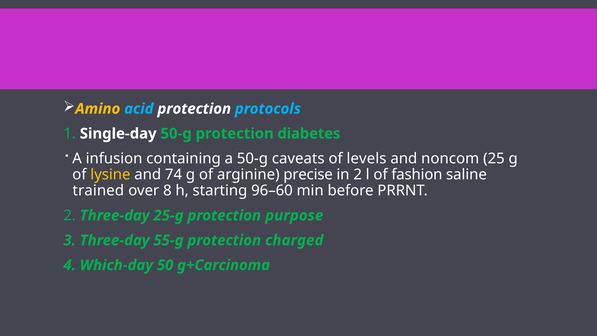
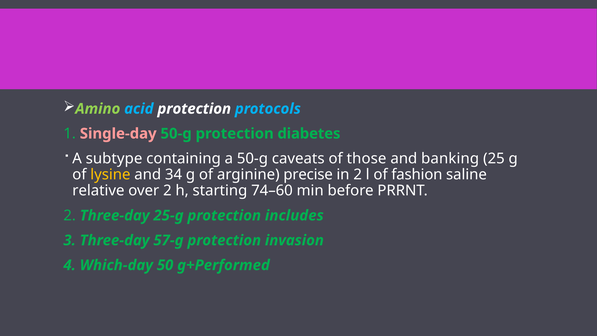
Amino colour: yellow -> light green (98, 109)
Single-day colour: white -> pink (118, 134)
infusion: infusion -> subtype (114, 158)
levels: levels -> those (367, 158)
noncom: noncom -> banking (450, 158)
74: 74 -> 34 (174, 174)
trained: trained -> relative (98, 191)
over 8: 8 -> 2 (167, 191)
96–60: 96–60 -> 74–60 (272, 191)
purpose: purpose -> includes (294, 215)
55-g: 55-g -> 57-g (168, 240)
charged: charged -> invasion (294, 240)
g+Carcinoma: g+Carcinoma -> g+Performed (224, 265)
